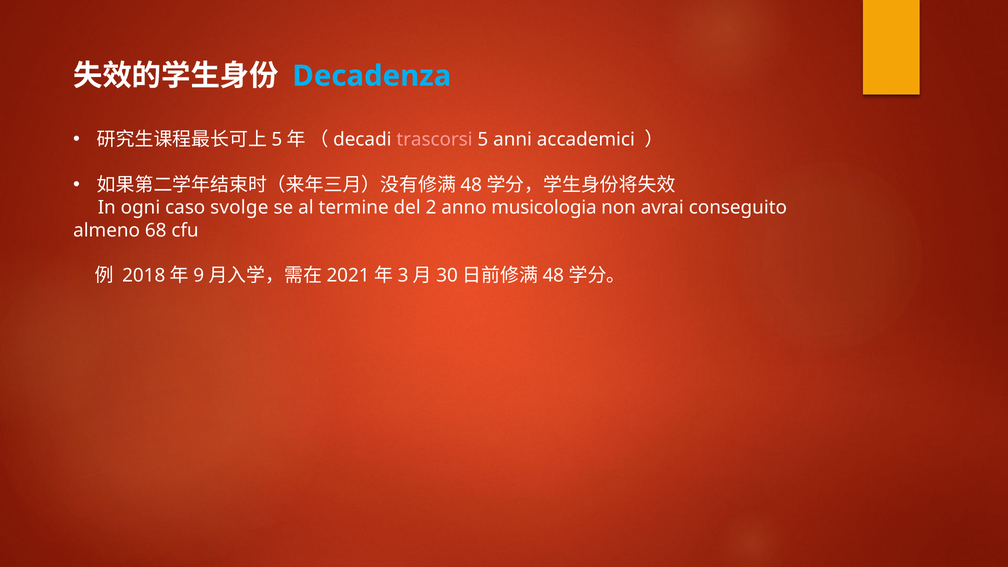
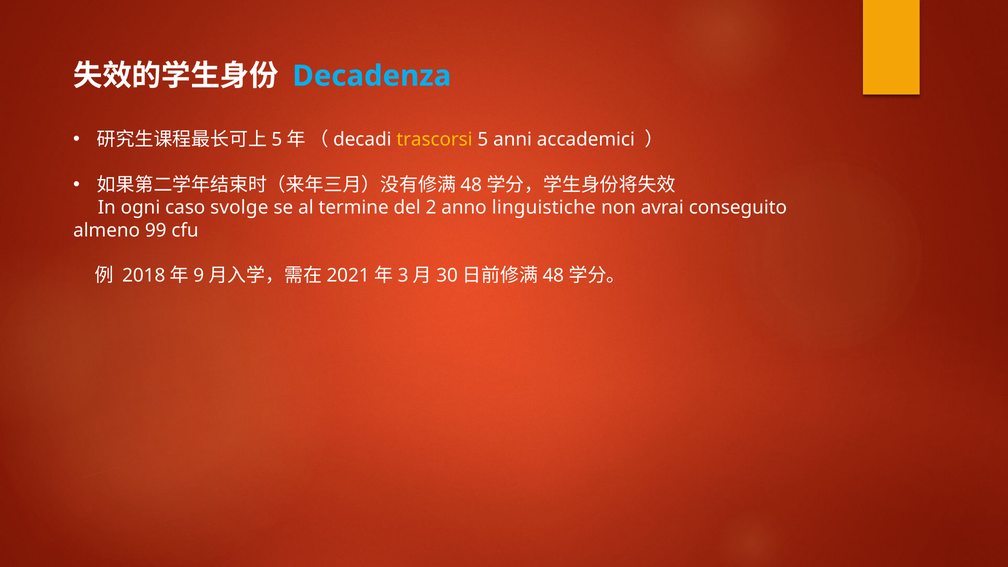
trascorsi colour: pink -> yellow (435, 140)
musicologia: musicologia -> linguistiche (544, 208)
68: 68 -> 99 (156, 230)
